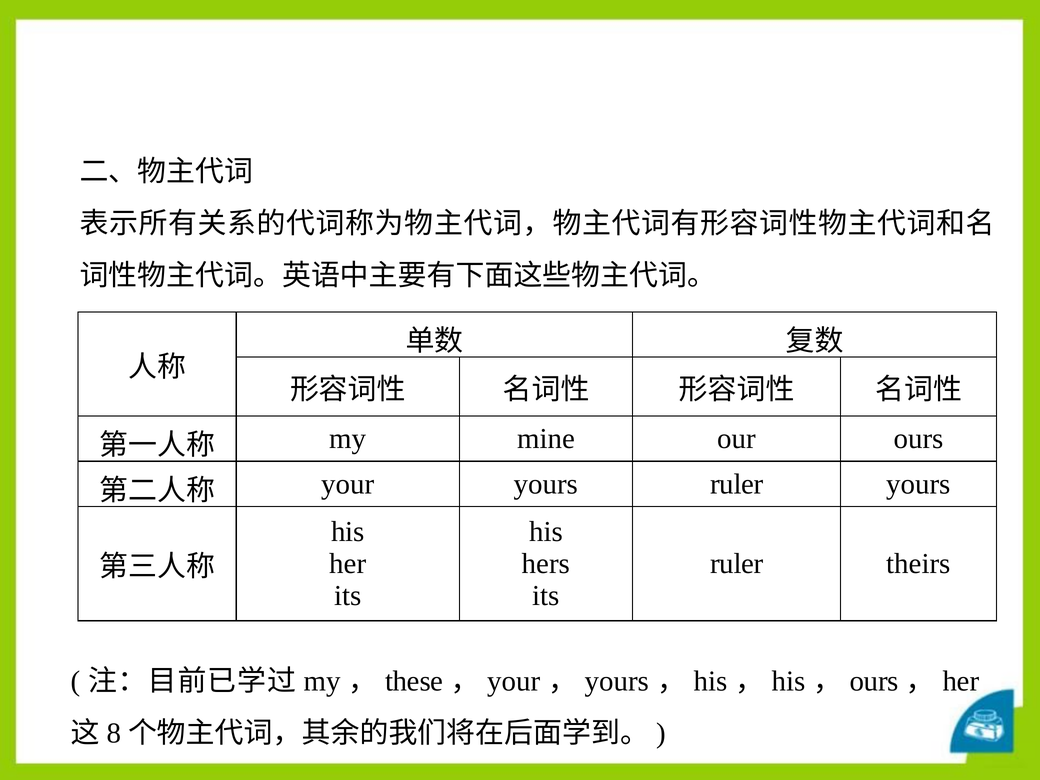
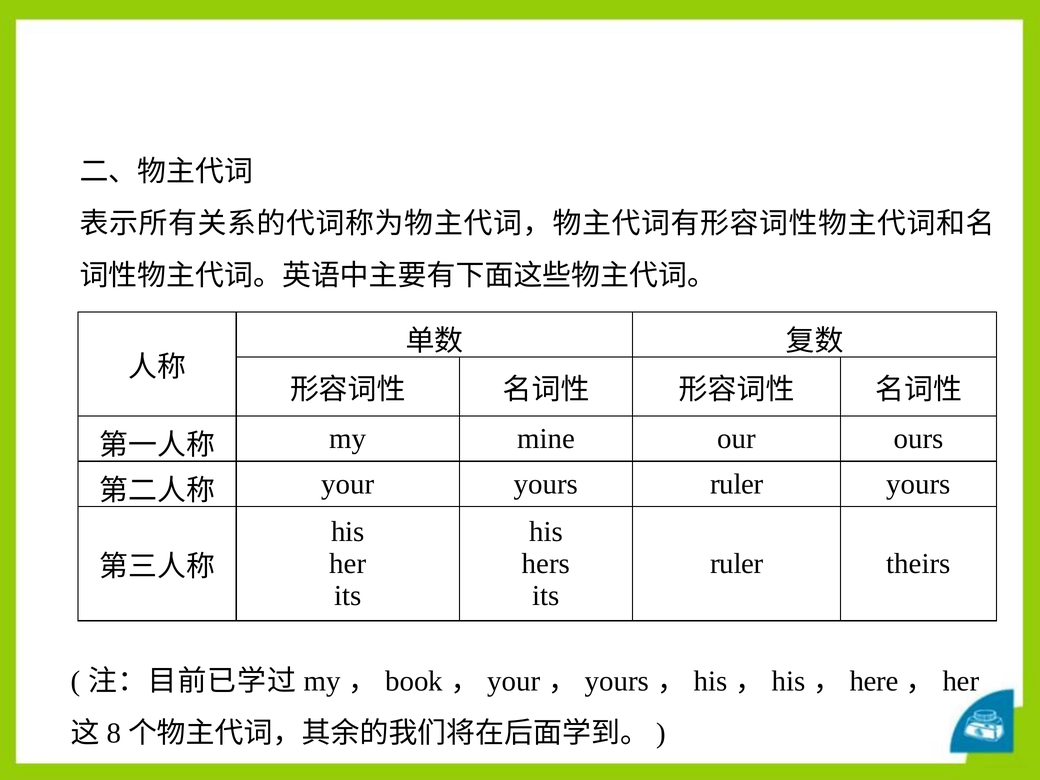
these: these -> book (414, 681)
ours: ours -> here (874, 681)
